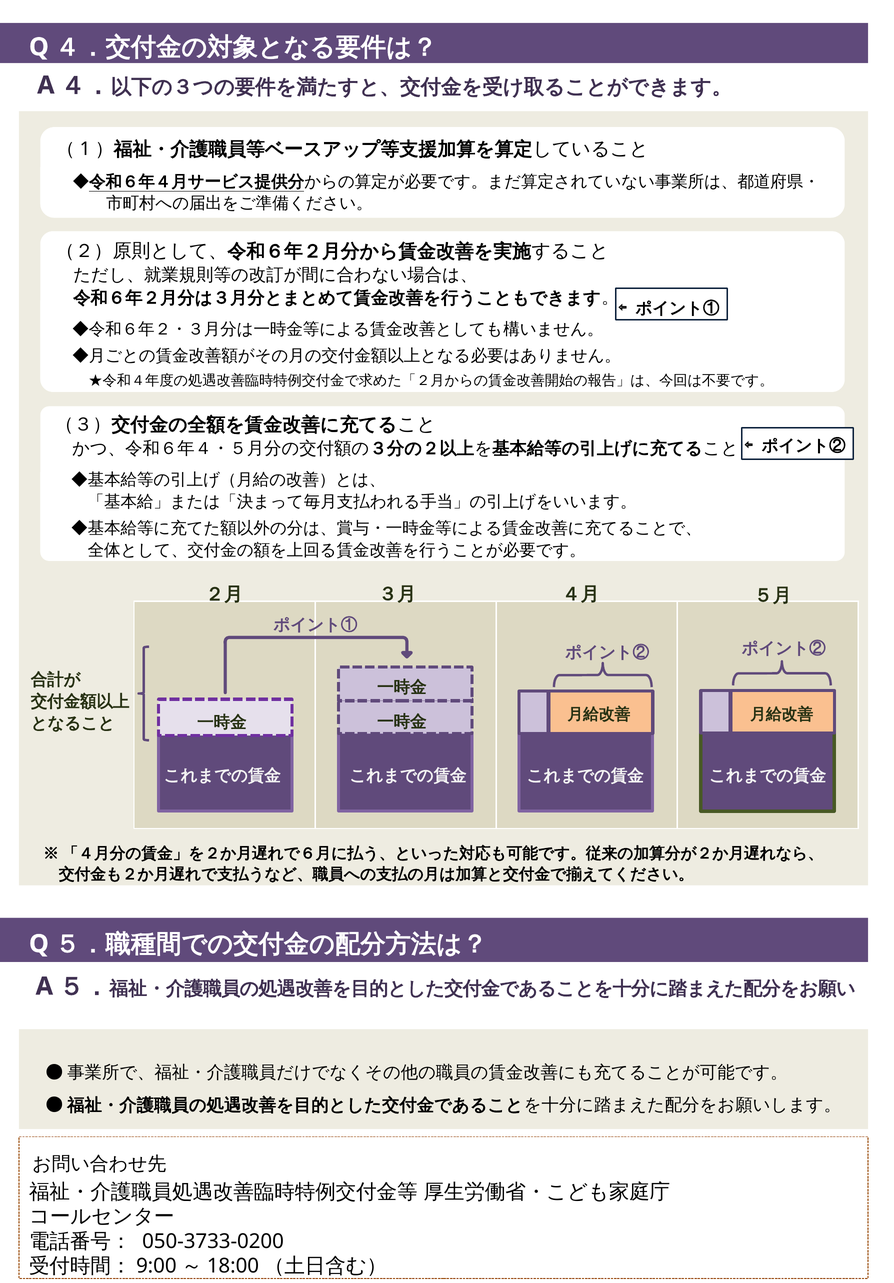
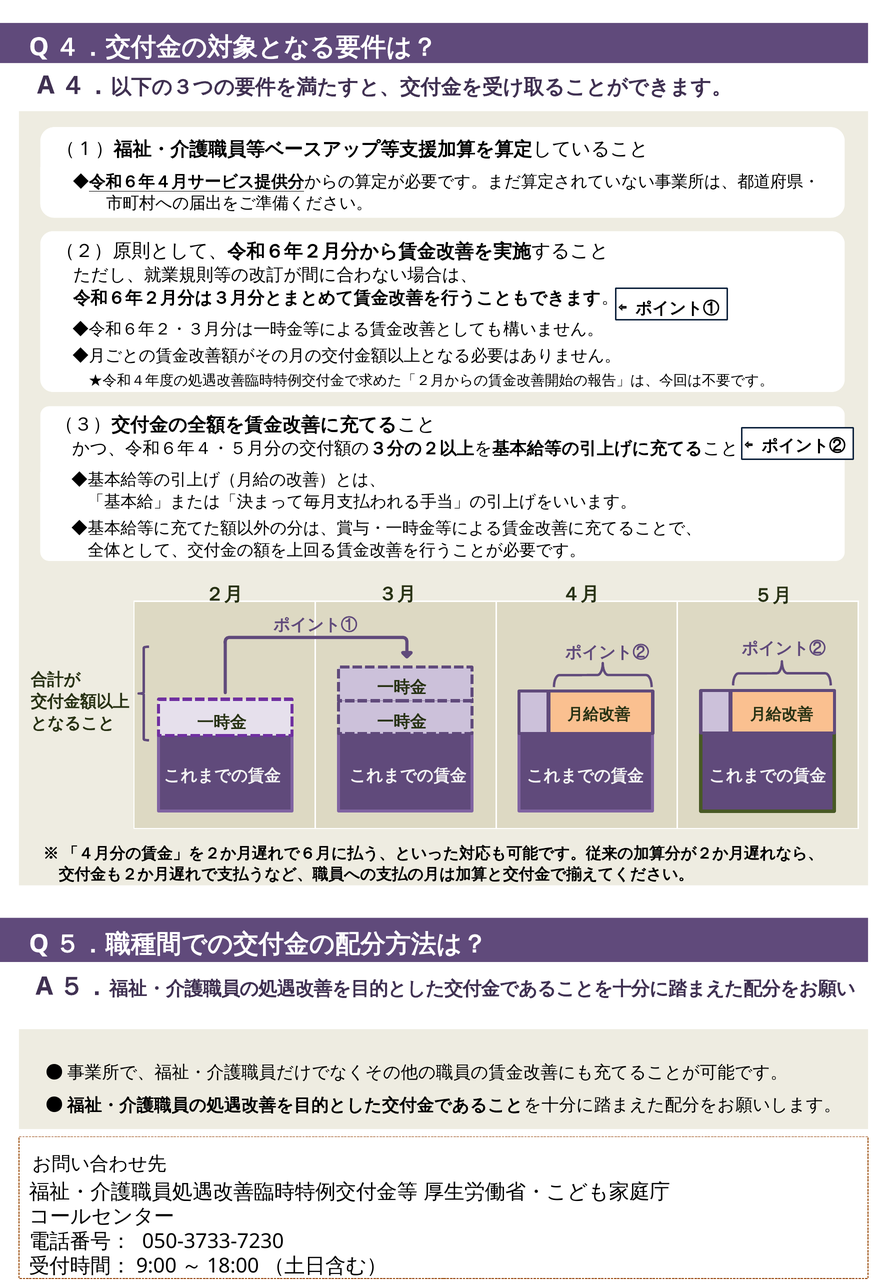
050-3733-0200: 050-3733-0200 -> 050-3733-7230 (213, 1241)
